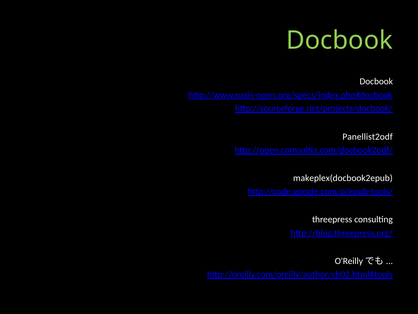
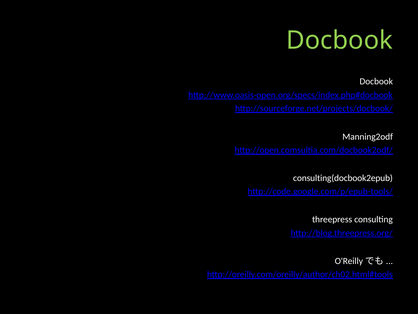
Panellist2odf: Panellist2odf -> Manning2odf (368, 136)
makeplex(docbook2epub: makeplex(docbook2epub -> consulting(docbook2epub (343, 178)
